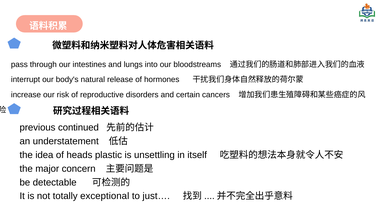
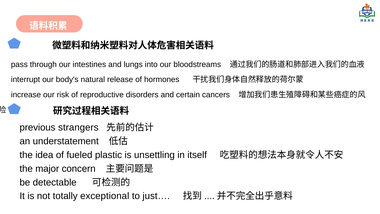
continued: continued -> strangers (78, 127)
heads: heads -> fueled (79, 155)
